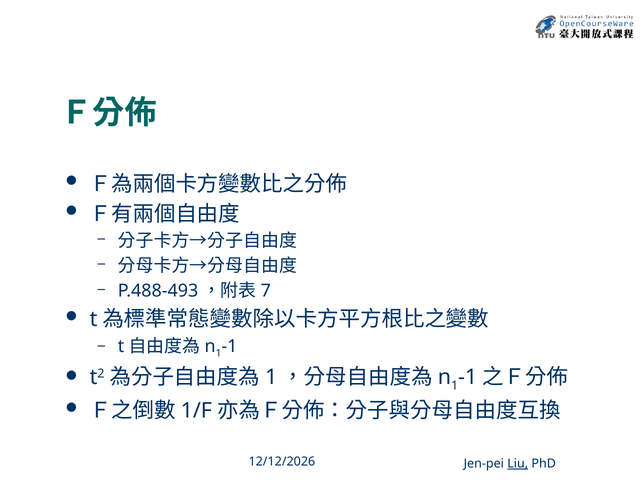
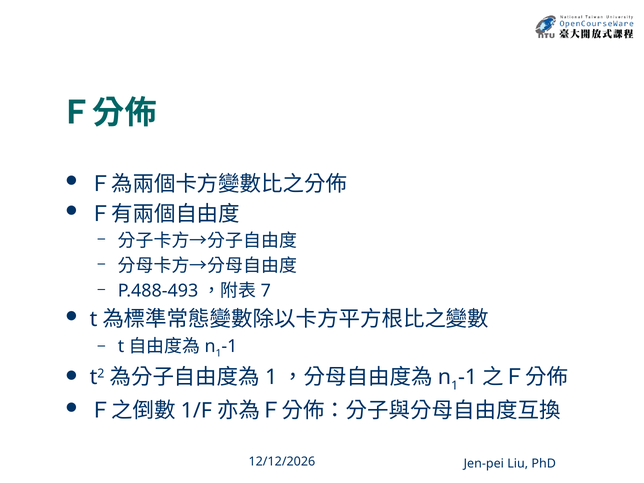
Liu underline: present -> none (518, 464)
